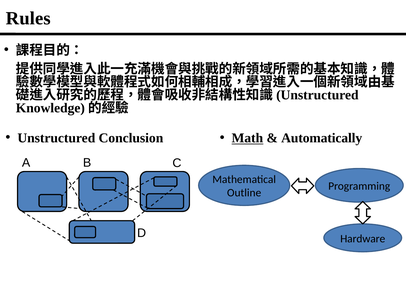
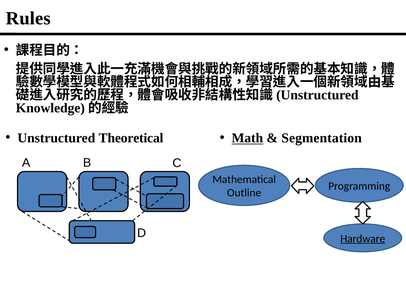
Conclusion: Conclusion -> Theoretical (131, 138)
Automatically: Automatically -> Segmentation (322, 138)
Hardware underline: none -> present (363, 238)
